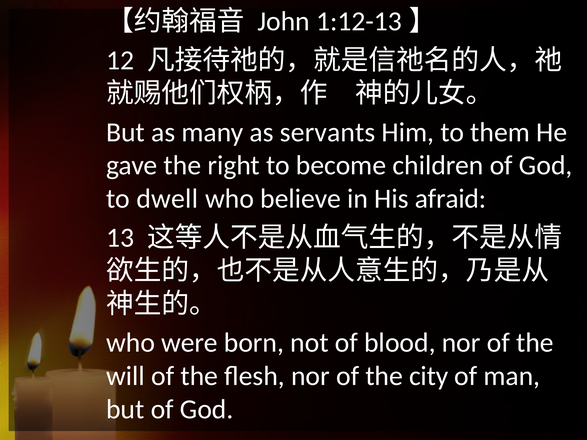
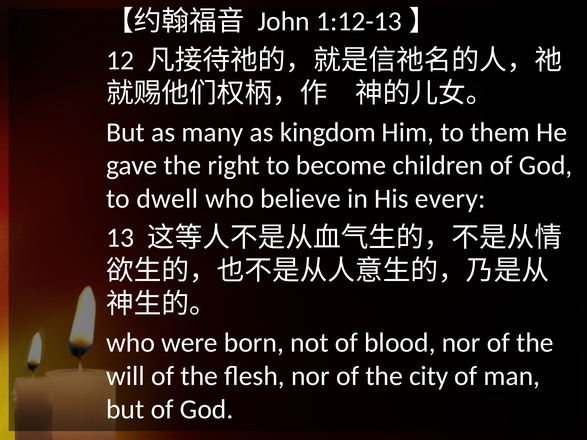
servants: servants -> kingdom (328, 132)
afraid: afraid -> every (450, 199)
